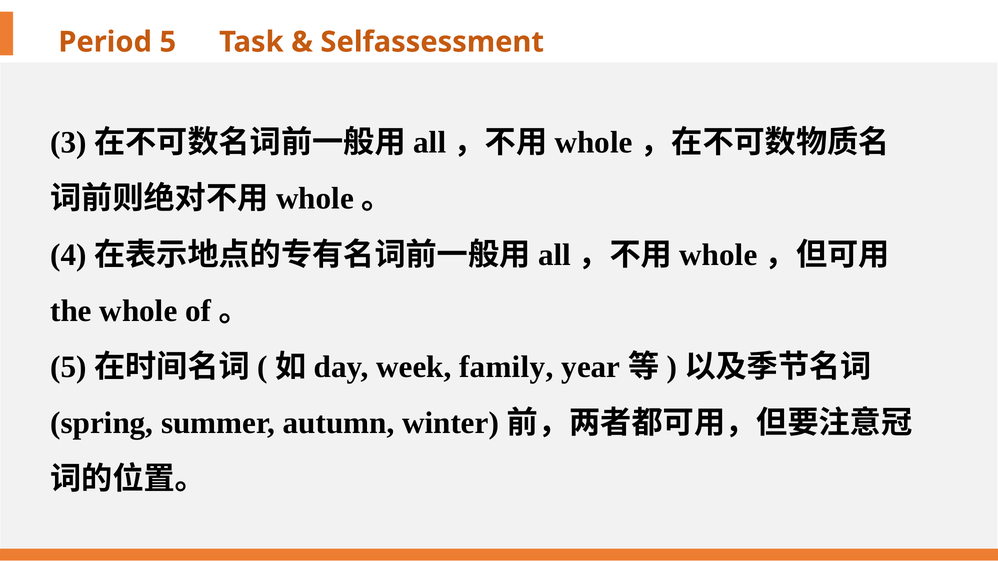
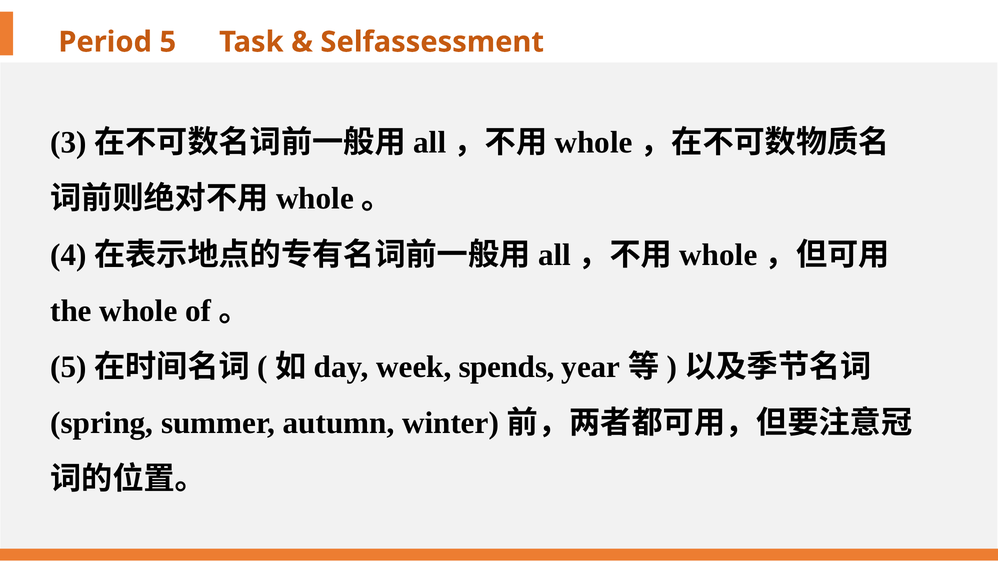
family: family -> spends (507, 367)
